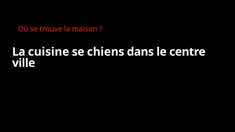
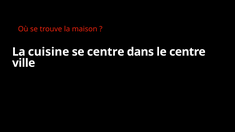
se chiens: chiens -> centre (106, 52)
